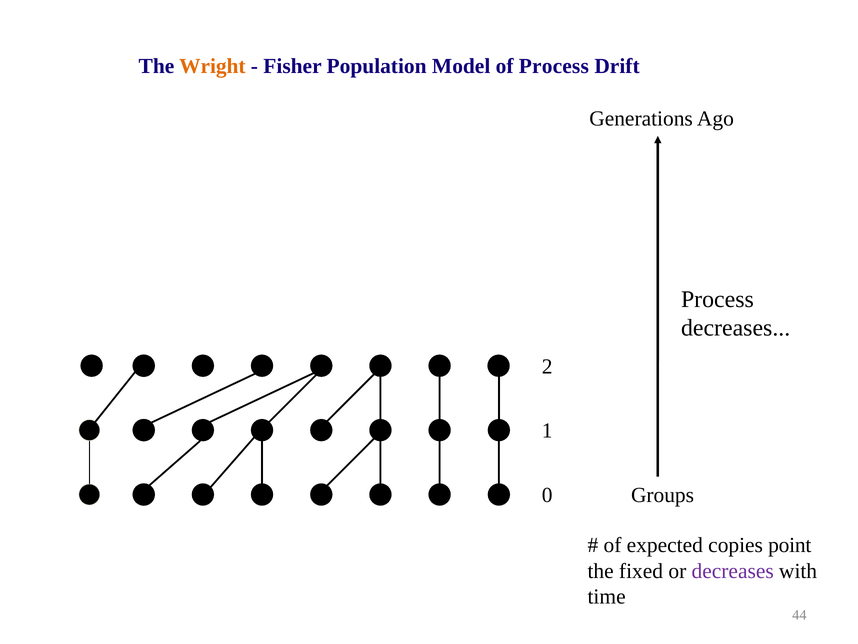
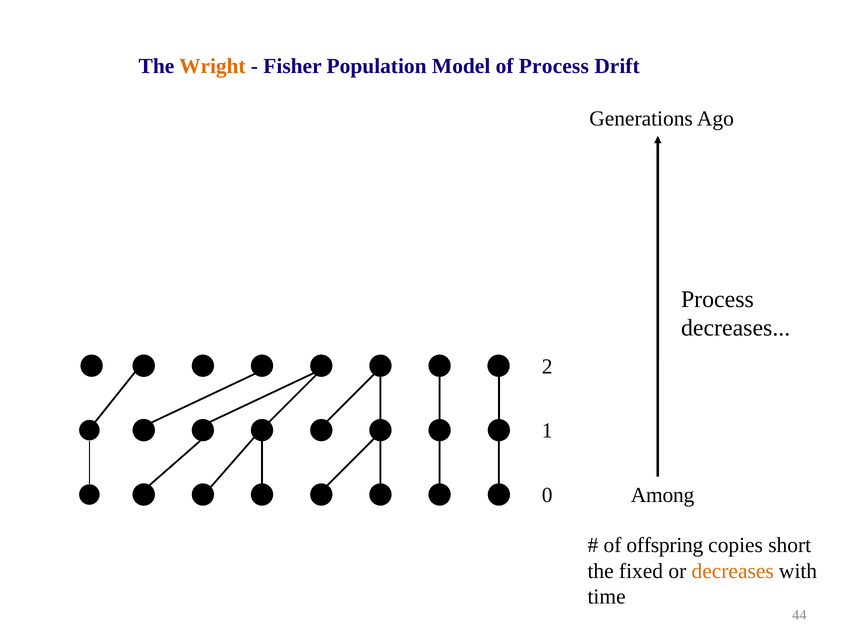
Groups: Groups -> Among (663, 495)
expected: expected -> offspring (665, 545)
point: point -> short (790, 545)
decreases colour: purple -> orange (733, 571)
